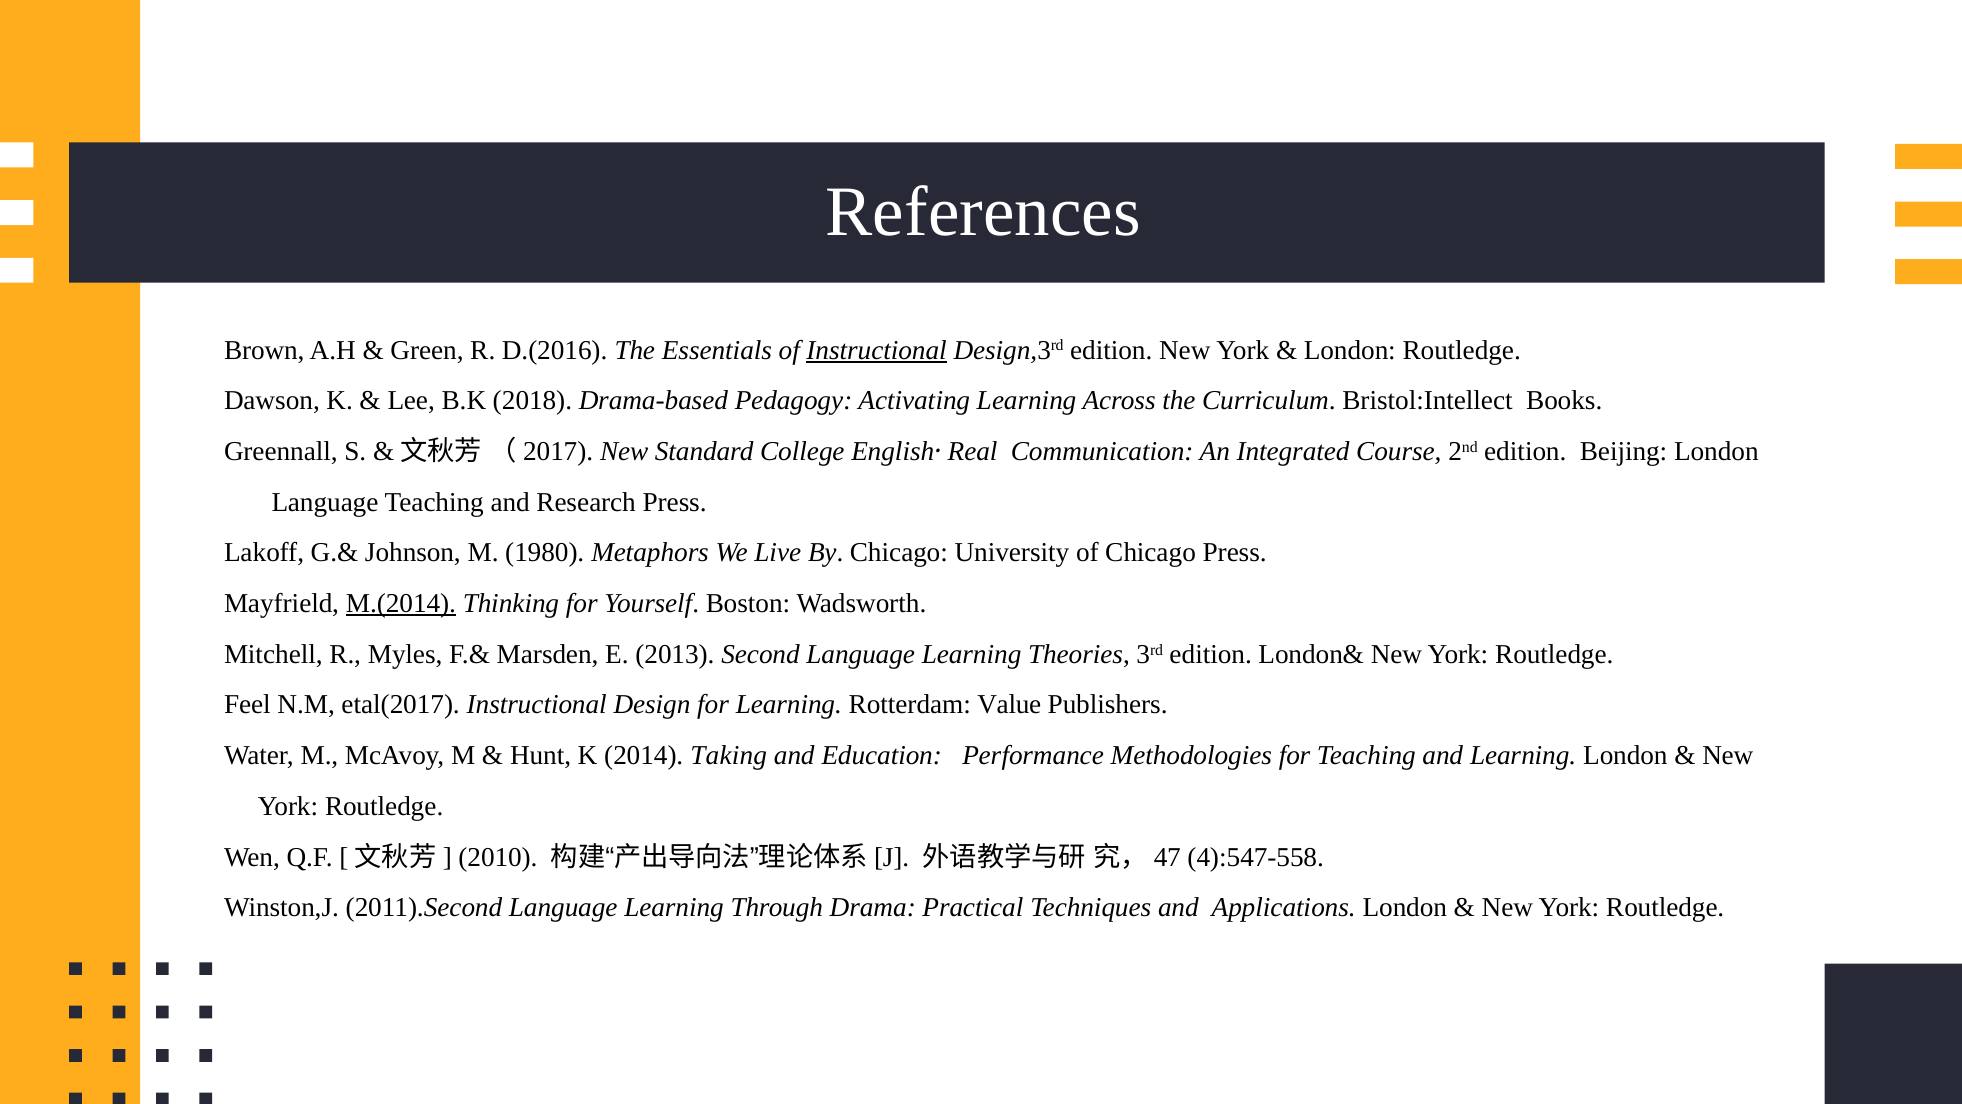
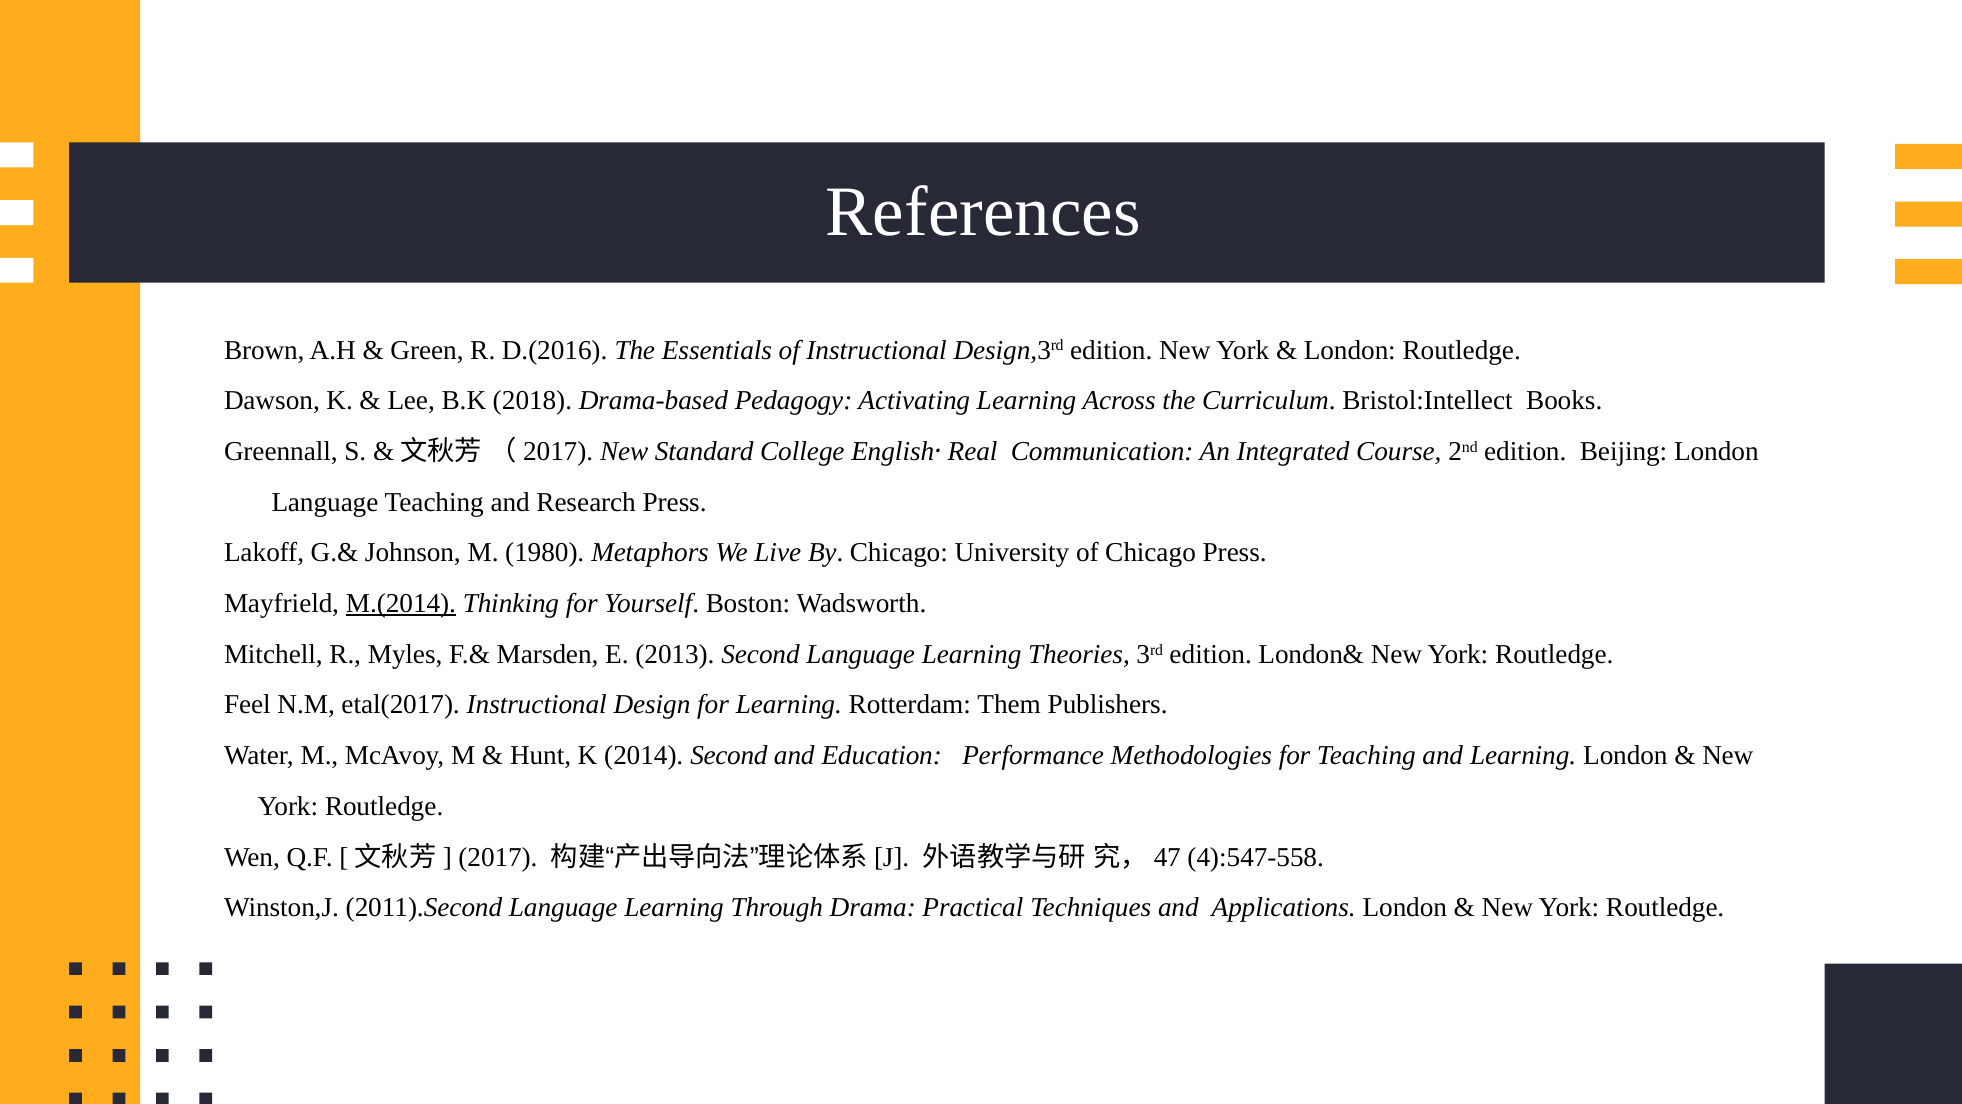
Instructional underline: present -> none (877, 350)
Value: Value -> Them (1009, 705)
2014 Taking: Taking -> Second (729, 755)
2010: 2010 -> 2017 (498, 857)
